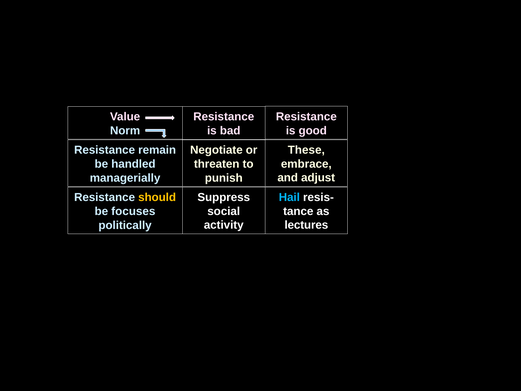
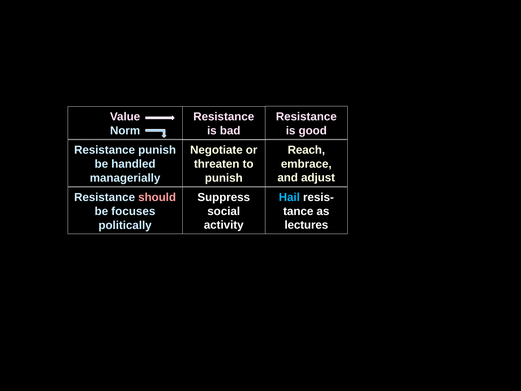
These: These -> Reach (306, 150)
Resistance remain: remain -> punish (157, 150)
should colour: yellow -> pink (157, 197)
